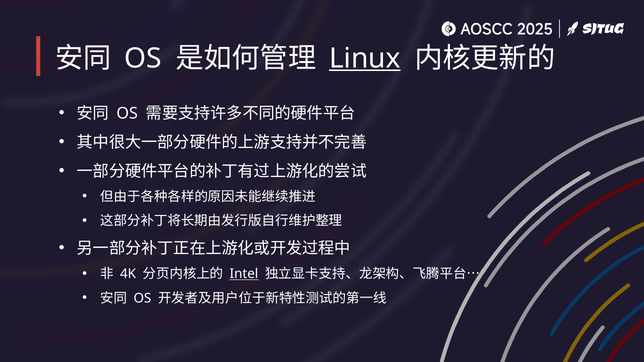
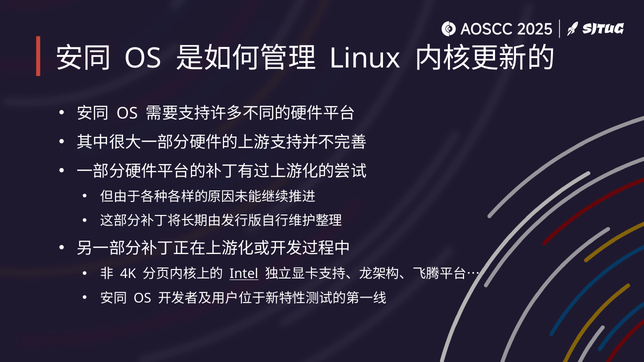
Linux underline: present -> none (365, 58)
